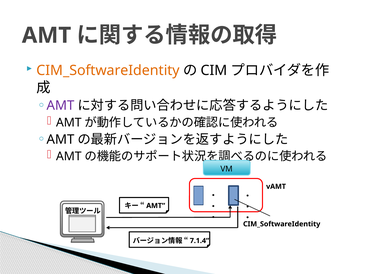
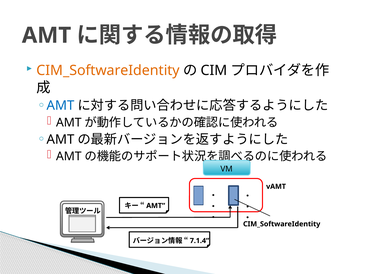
AMT colour: purple -> blue (61, 105)
